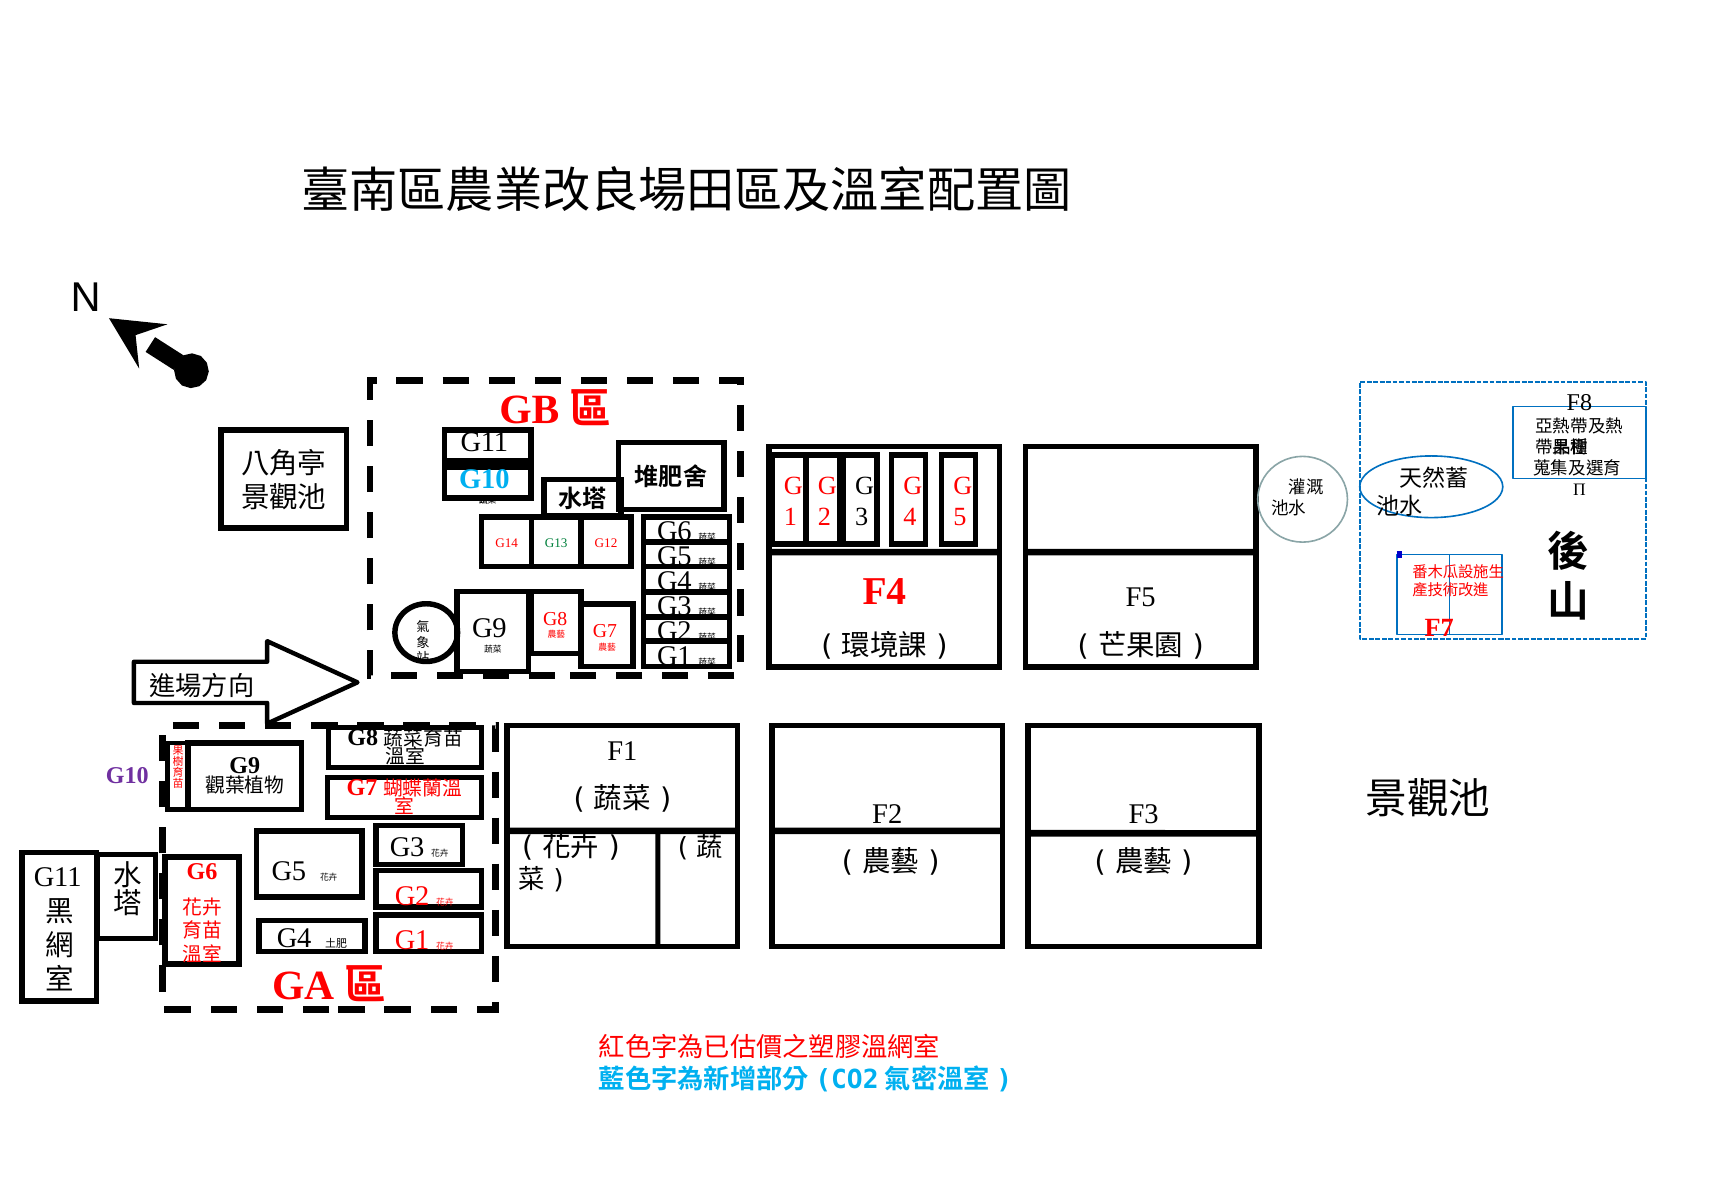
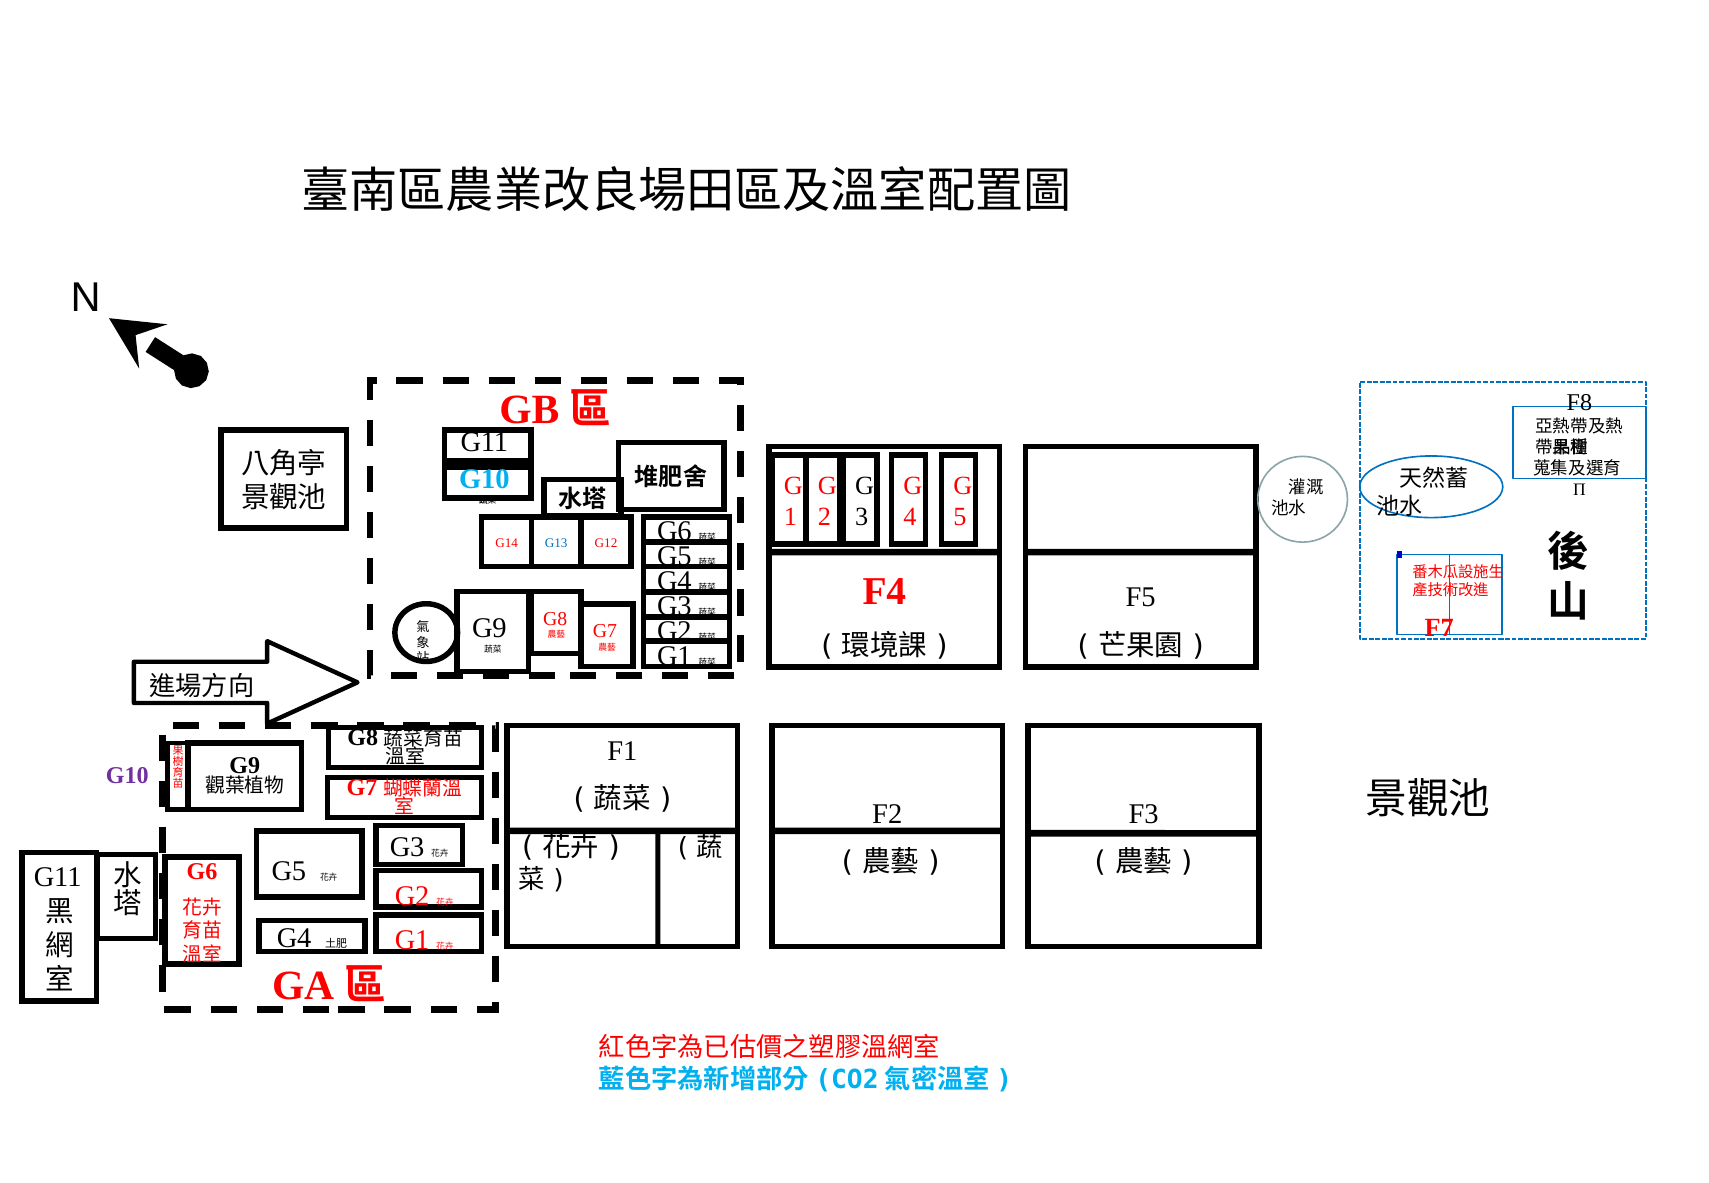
G13 colour: green -> blue (556, 543)
